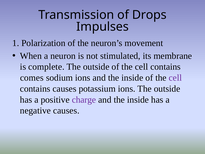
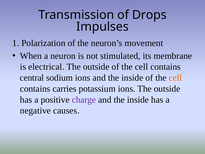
complete: complete -> electrical (46, 67)
comes: comes -> central (32, 78)
cell colour: purple -> orange (175, 78)
contains causes: causes -> carries (65, 89)
